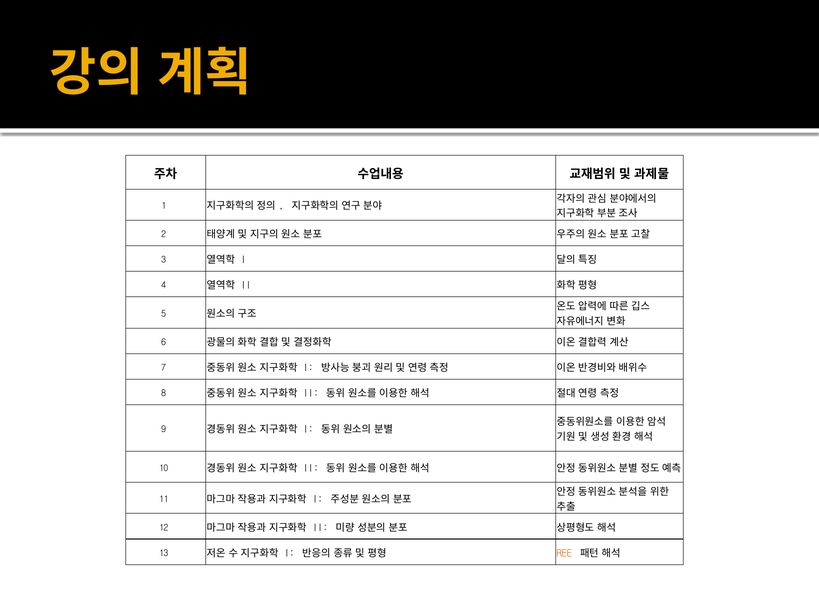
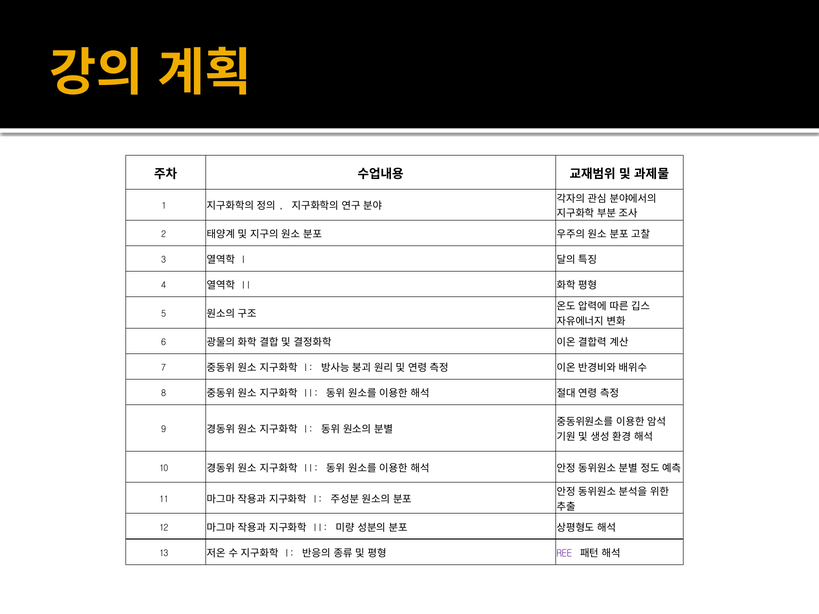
REE colour: orange -> purple (564, 553)
